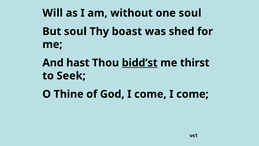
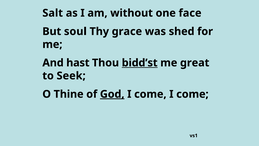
Will: Will -> Salt (53, 13)
one soul: soul -> face (190, 13)
boast: boast -> grace (127, 31)
thirst: thirst -> great (195, 63)
God underline: none -> present (112, 94)
